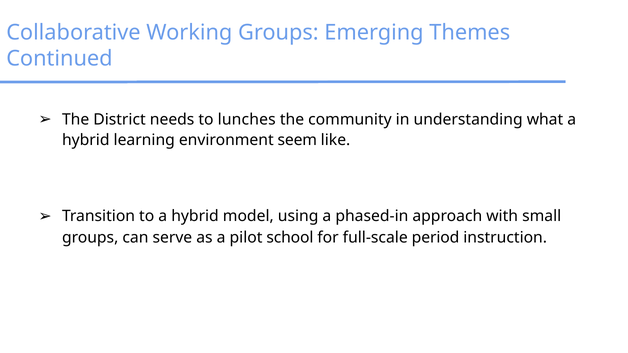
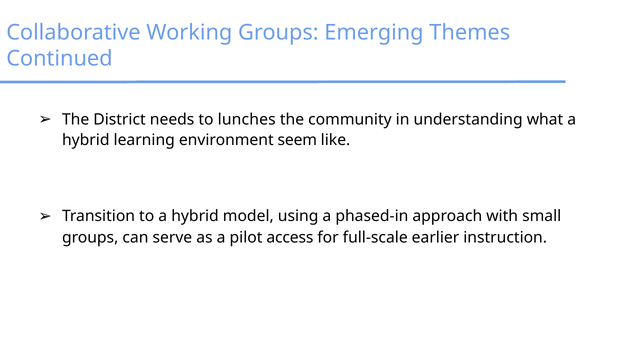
school: school -> access (290, 238)
period: period -> earlier (435, 238)
